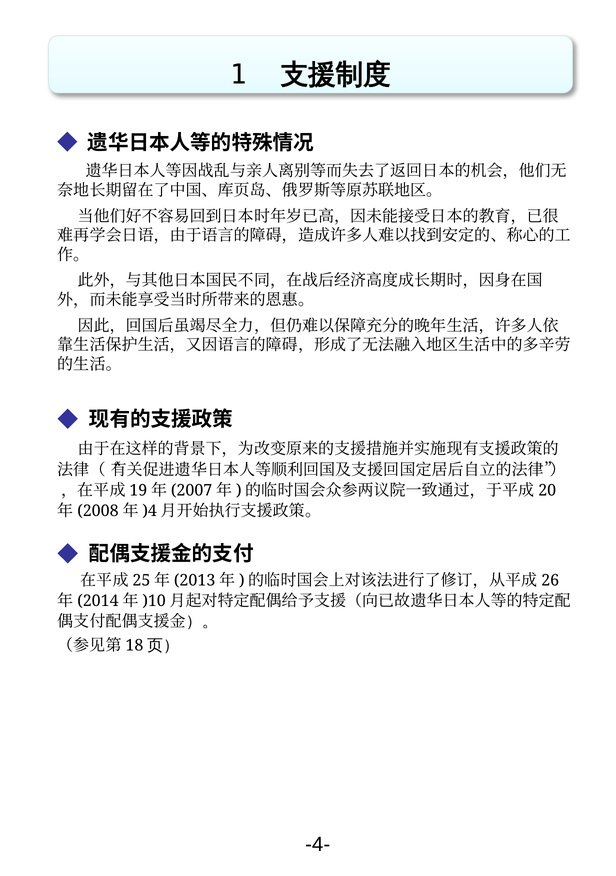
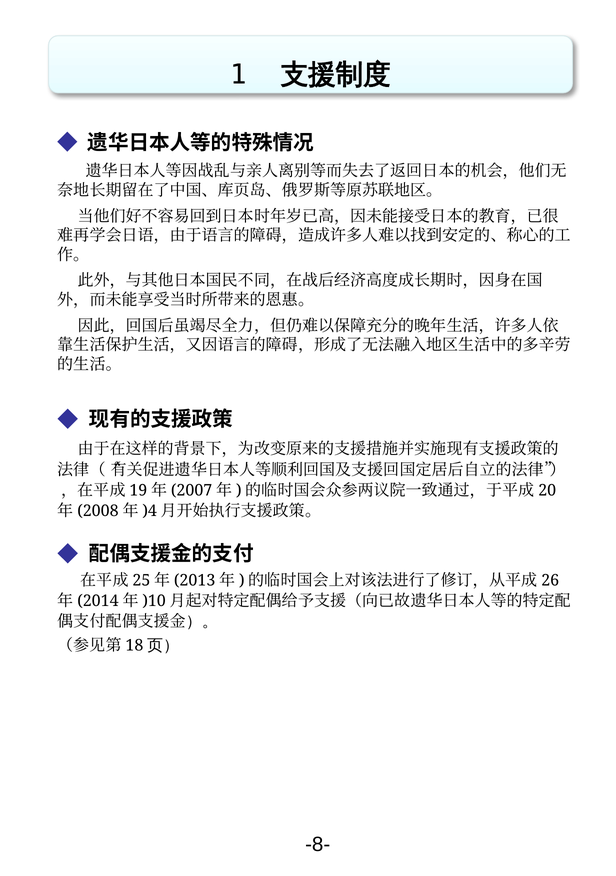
-4-: -4- -> -8- (318, 844)
